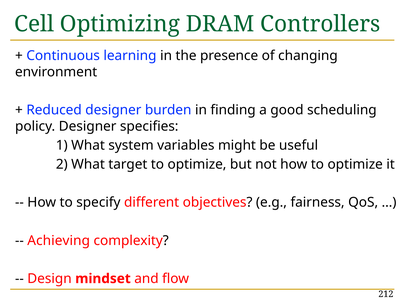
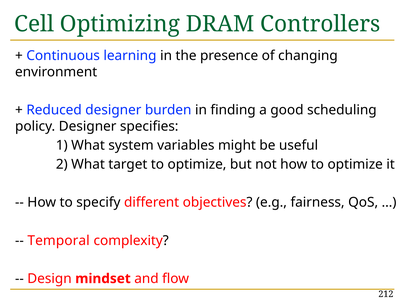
Achieving: Achieving -> Temporal (59, 241)
